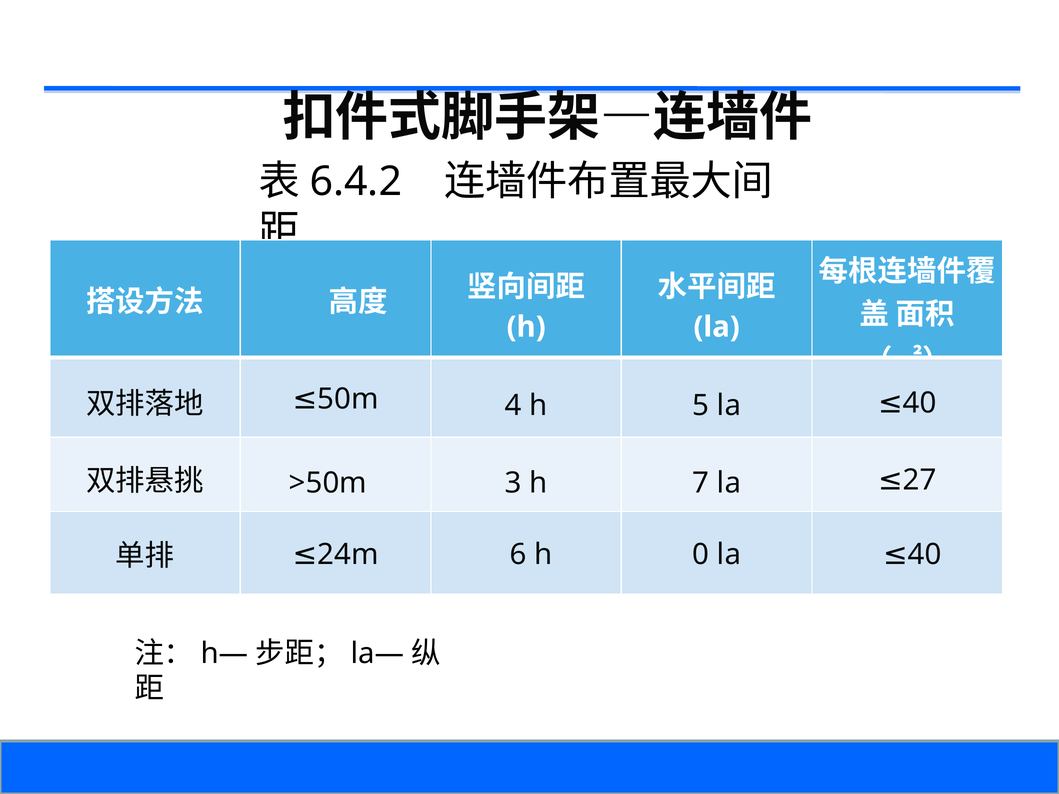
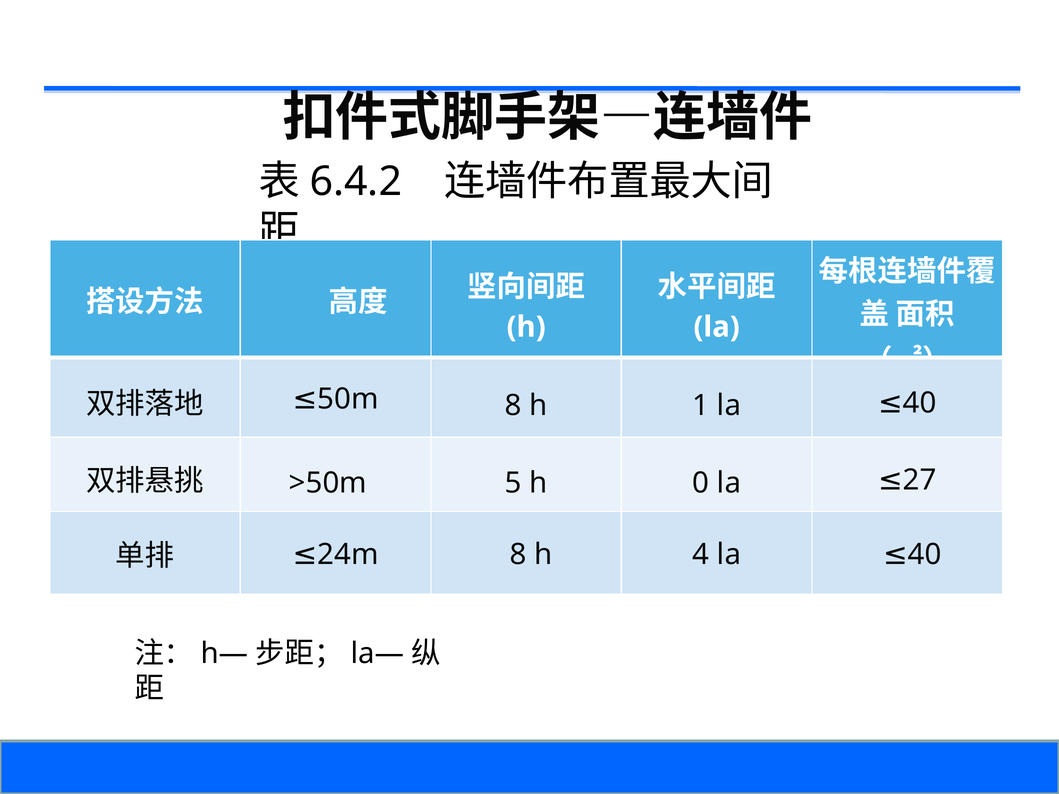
4: 4 -> 8 (513, 406)
5: 5 -> 1 (701, 406)
3: 3 -> 5 (513, 483)
7: 7 -> 0 (701, 483)
6: 6 -> 8 (518, 555)
0: 0 -> 4 (701, 555)
